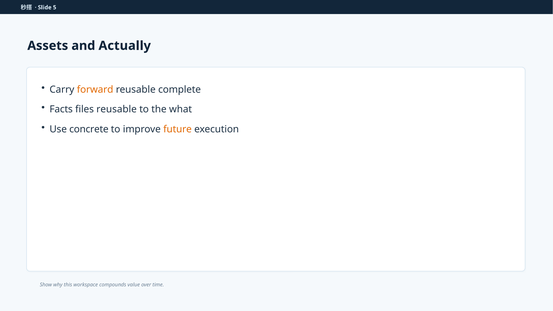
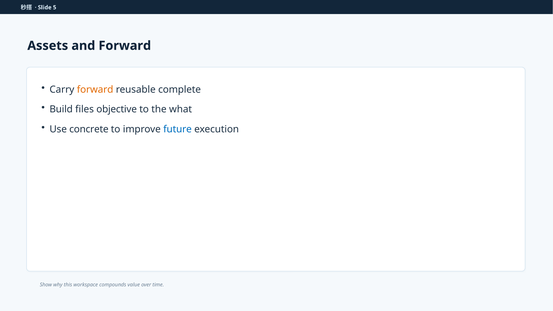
and Actually: Actually -> Forward (125, 46)
Facts: Facts -> Build (61, 109)
files reusable: reusable -> objective (117, 109)
future colour: orange -> blue (178, 129)
